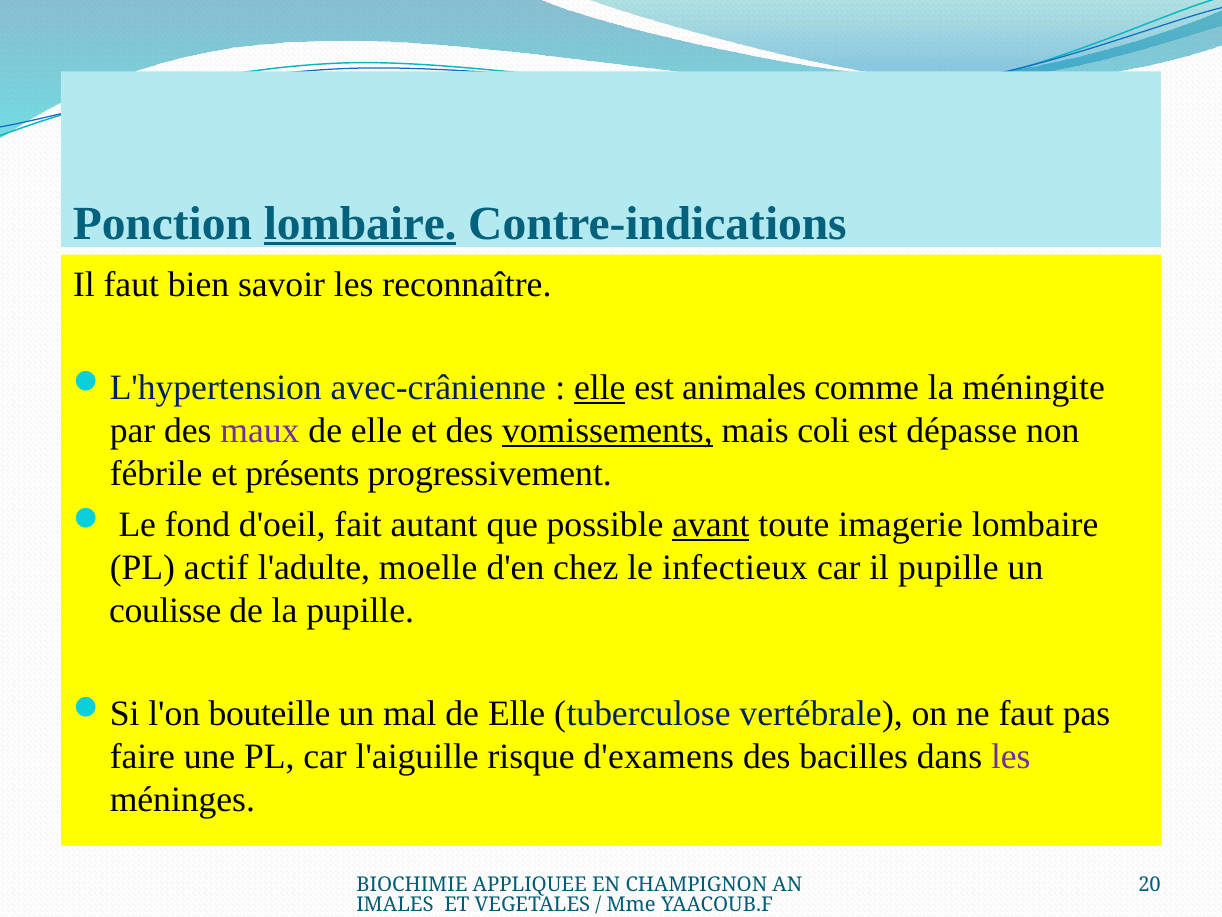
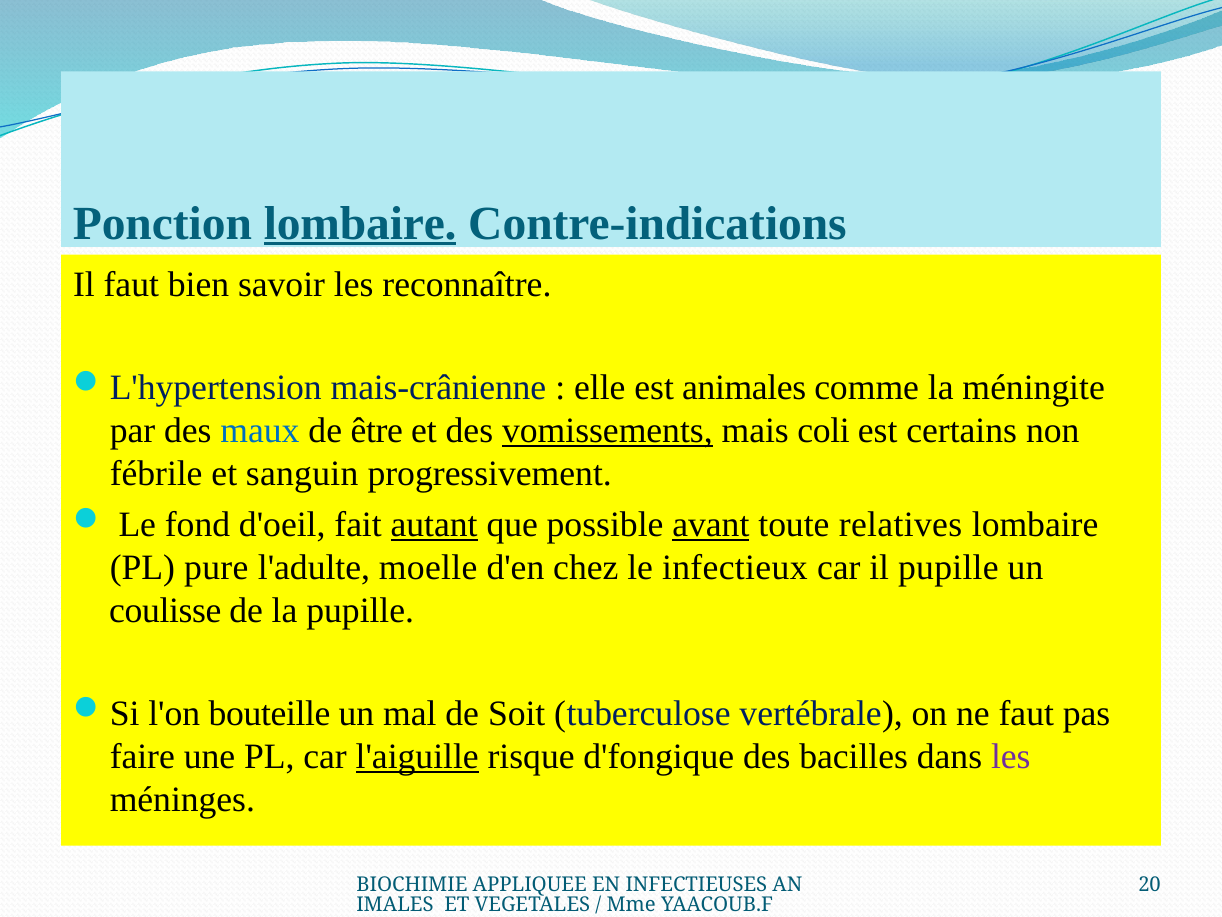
avec-crânienne: avec-crânienne -> mais-crânienne (438, 388)
elle underline: present -> none (600, 388)
maux colour: purple -> blue (260, 430)
elle: elle -> être (377, 430)
dépasse: dépasse -> certains (962, 430)
présents: présents -> sanguin (302, 473)
autant underline: none -> present (434, 525)
imagerie: imagerie -> relatives (901, 525)
actif: actif -> pure (216, 568)
mal de Elle: Elle -> Soit (517, 713)
l'aiguille underline: none -> present (417, 756)
d'examens: d'examens -> d'fongique (659, 756)
CHAMPIGNON: CHAMPIGNON -> INFECTIEUSES (696, 884)
